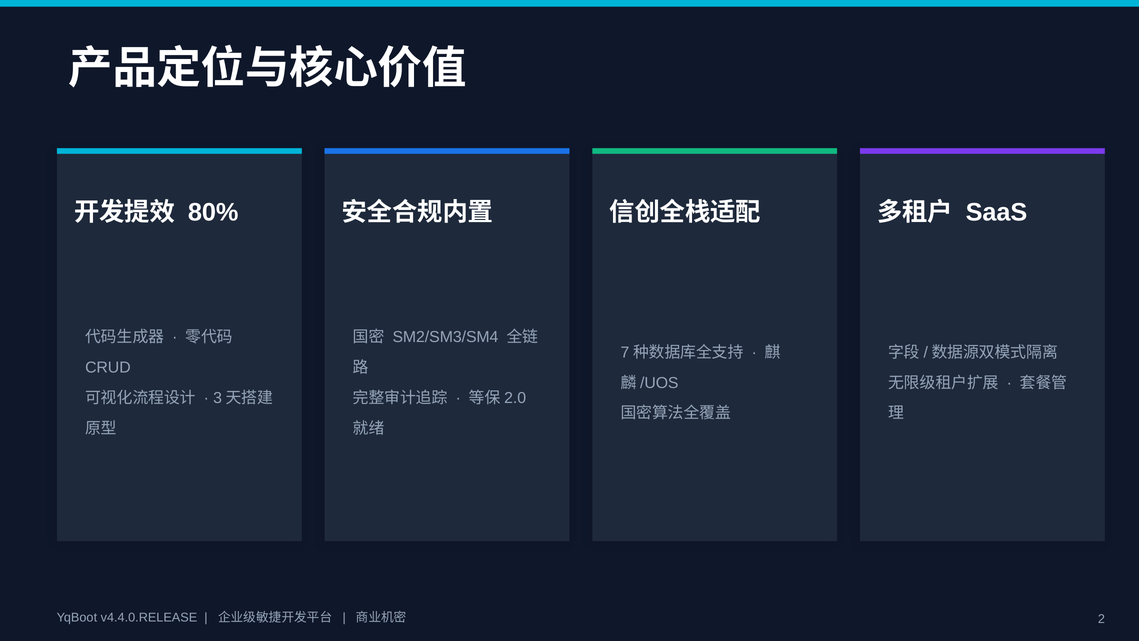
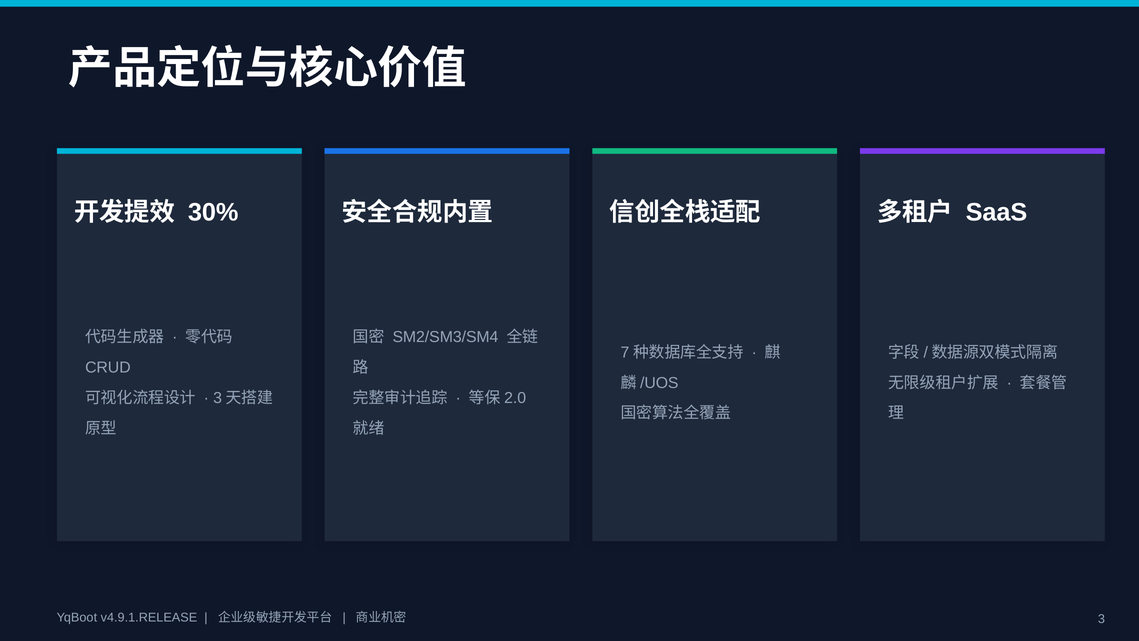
80%: 80% -> 30% (213, 212)
v4.4.0.RELEASE: v4.4.0.RELEASE -> v4.9.1.RELEASE (149, 617)
2: 2 -> 3 (1101, 619)
